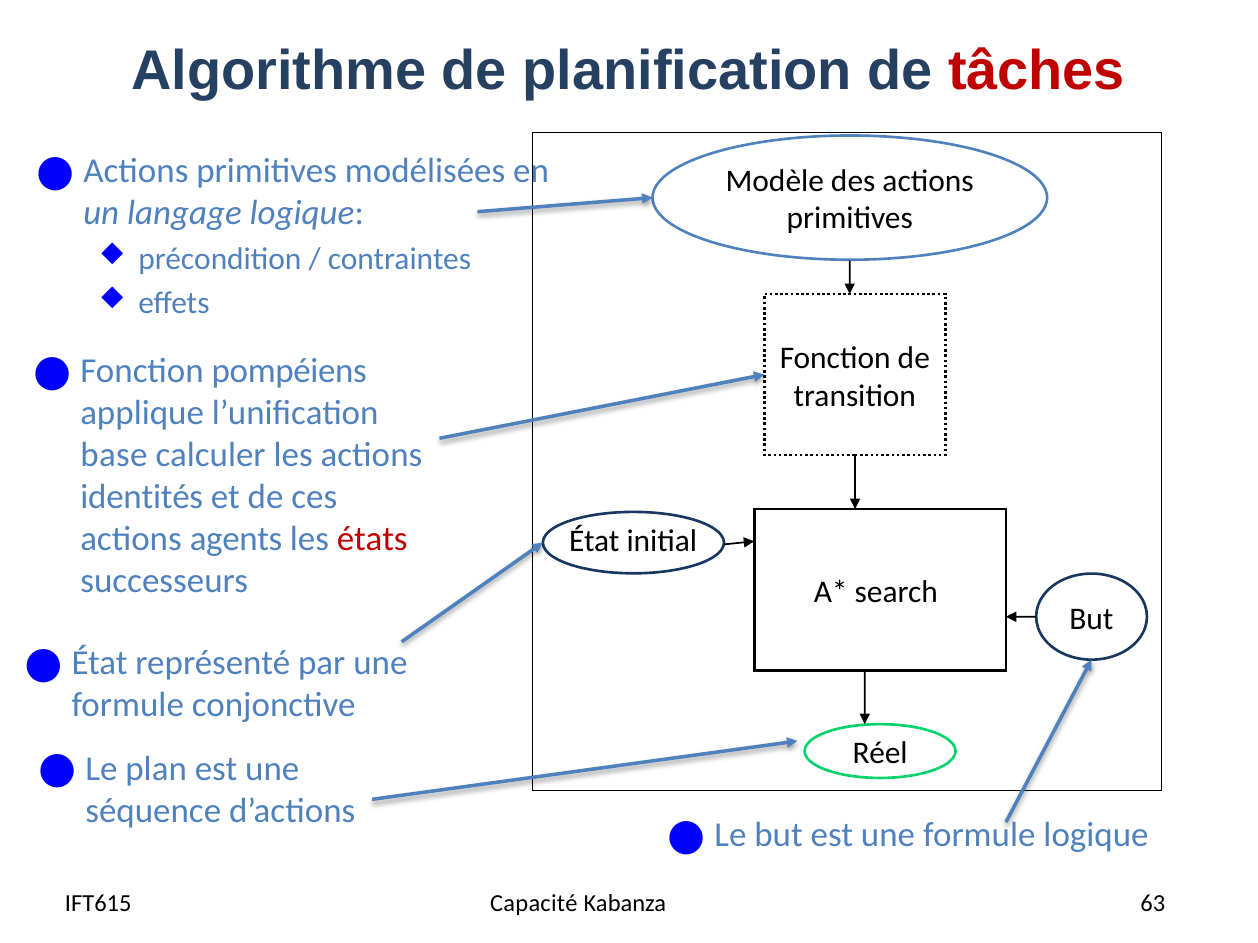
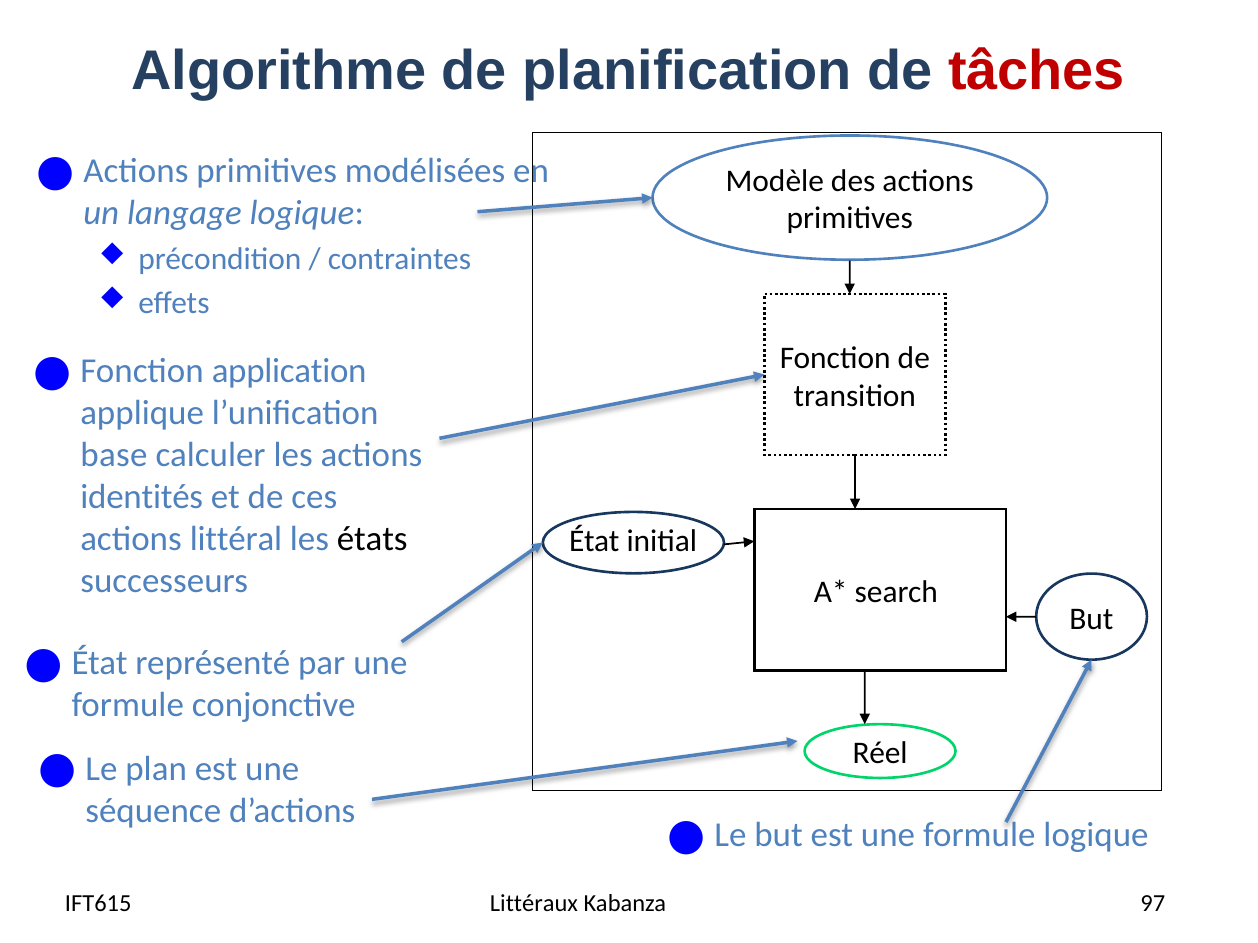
pompéiens: pompéiens -> application (289, 371)
agents: agents -> littéral (236, 539)
états colour: red -> black (372, 539)
Capacité: Capacité -> Littéraux (534, 904)
63: 63 -> 97 (1153, 903)
